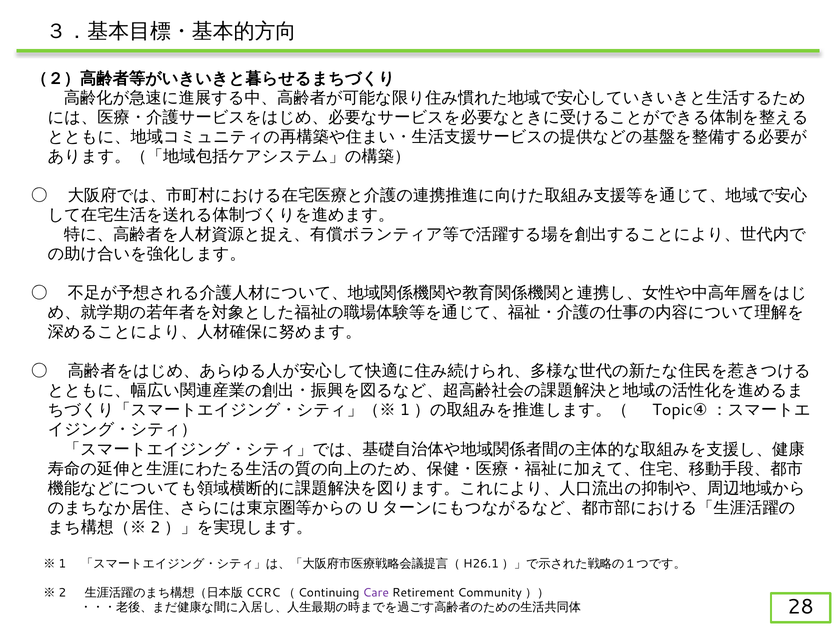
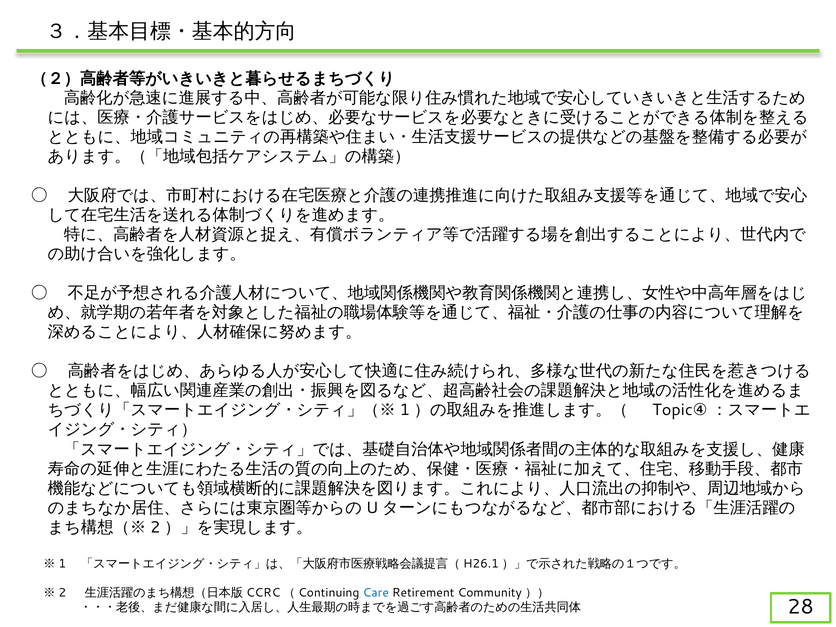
Care colour: purple -> blue (376, 593)
